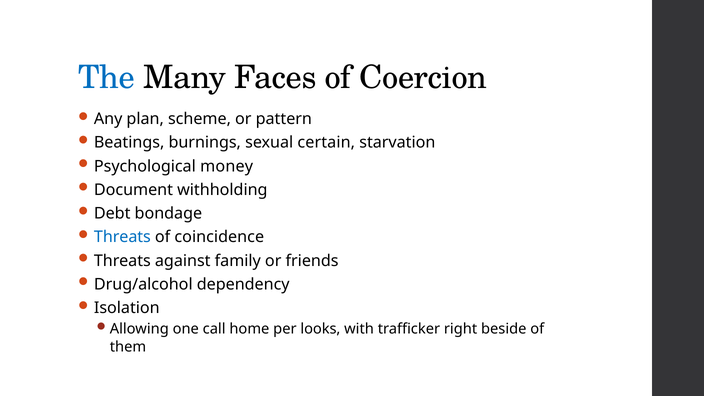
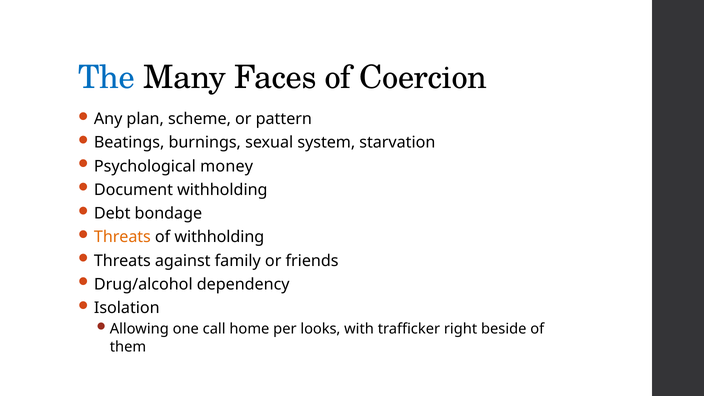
certain: certain -> system (326, 143)
Threats colour: blue -> orange (122, 237)
of coincidence: coincidence -> withholding (219, 237)
